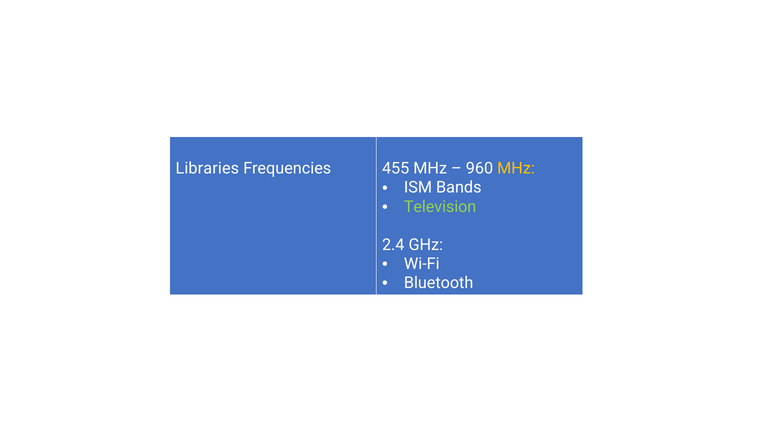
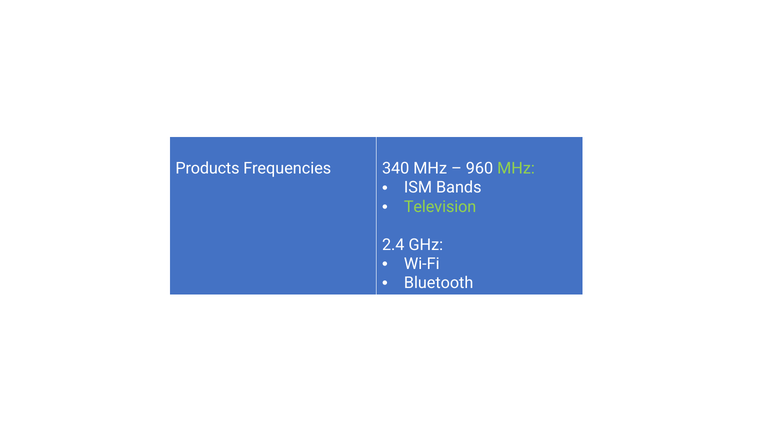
Libraries: Libraries -> Products (207, 168)
455: 455 -> 340 (396, 168)
MHz colour: yellow -> light green (516, 168)
